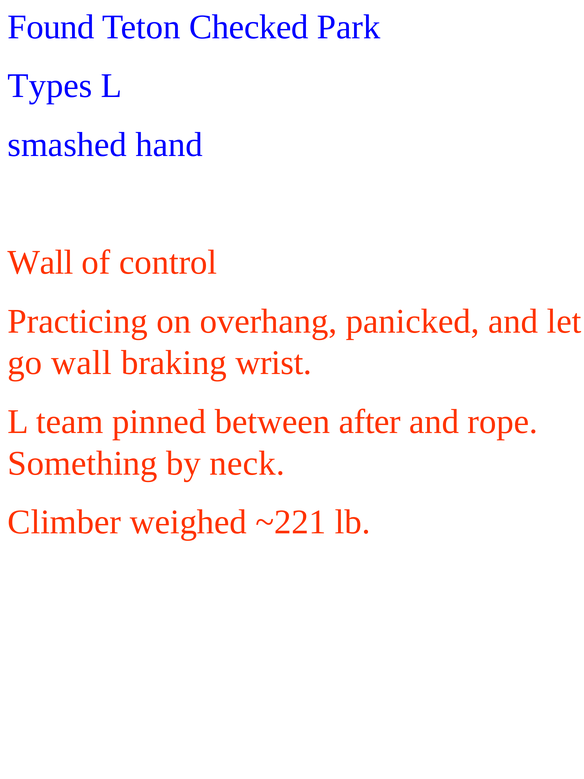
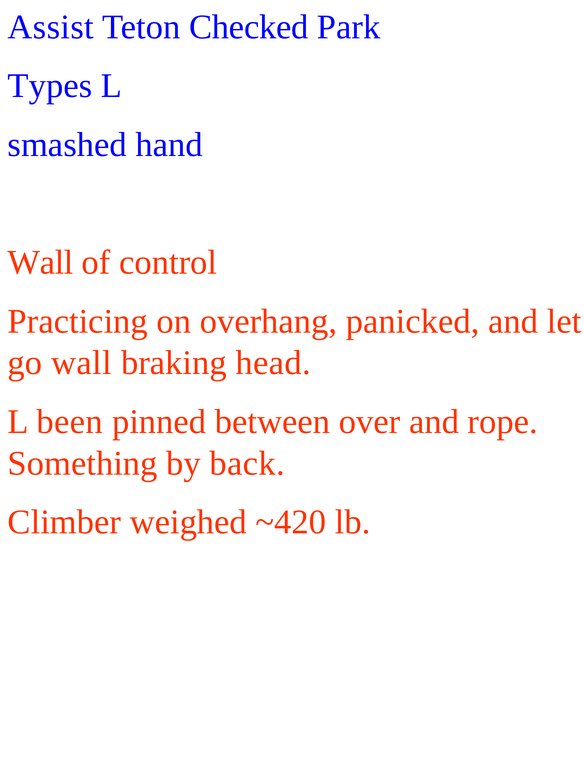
Found: Found -> Assist (51, 27)
wrist: wrist -> head (273, 363)
team: team -> been (70, 422)
after: after -> over (370, 422)
neck: neck -> back (247, 463)
~221: ~221 -> ~420 (291, 522)
